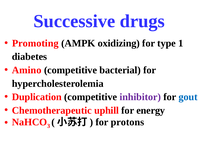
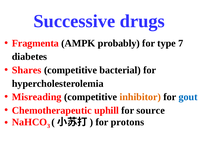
Promoting: Promoting -> Fragmenta (35, 43)
oxidizing: oxidizing -> probably (119, 43)
1: 1 -> 7 (181, 43)
Amino: Amino -> Shares (27, 70)
Duplication: Duplication -> Misreading (37, 97)
inhibitor colour: purple -> orange (140, 97)
energy: energy -> source (151, 110)
